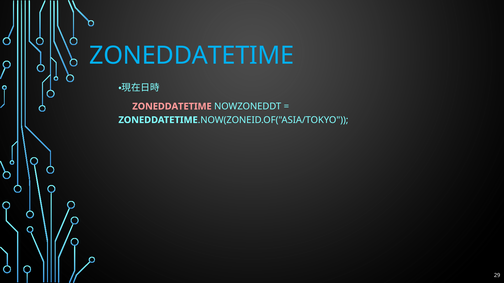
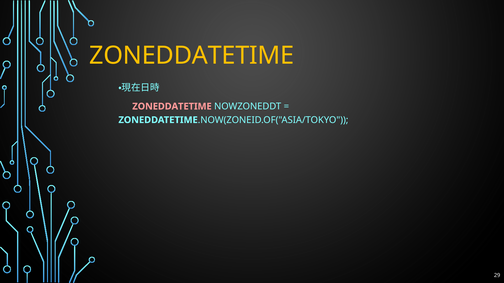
ZONEDDATETIME colour: light blue -> yellow (192, 56)
